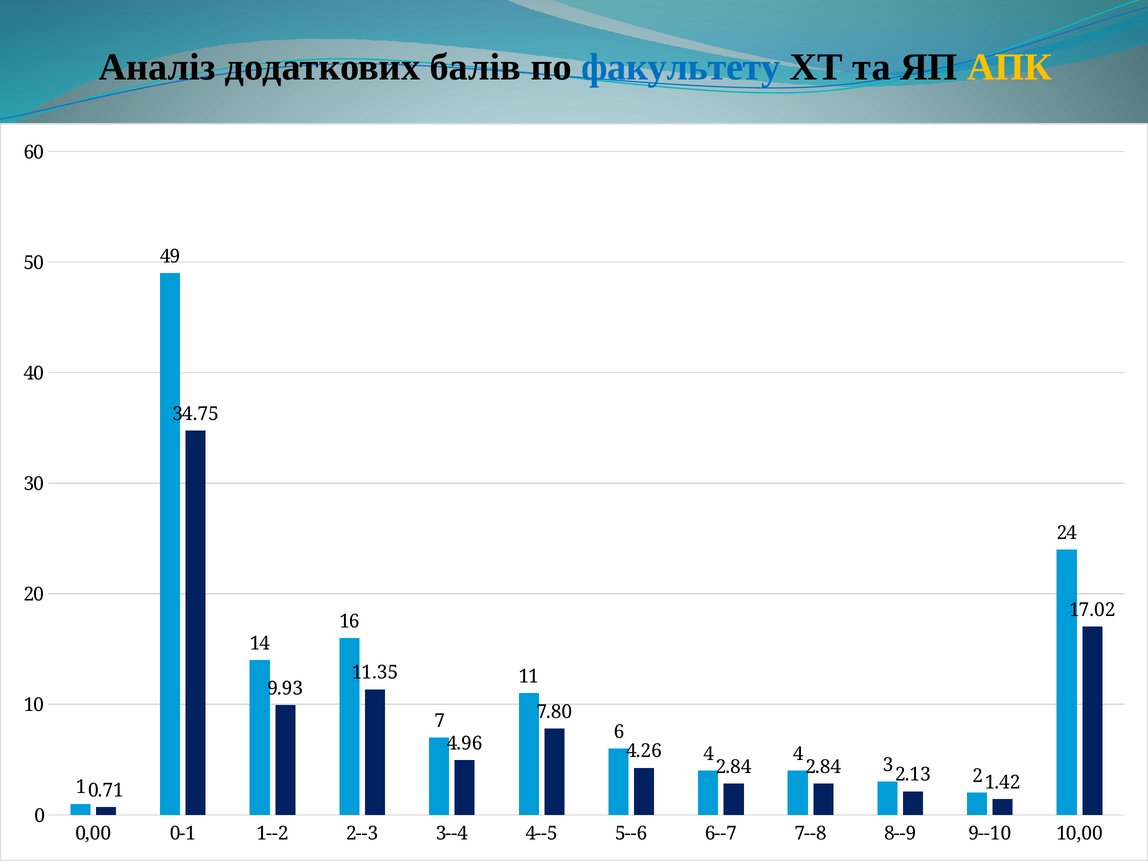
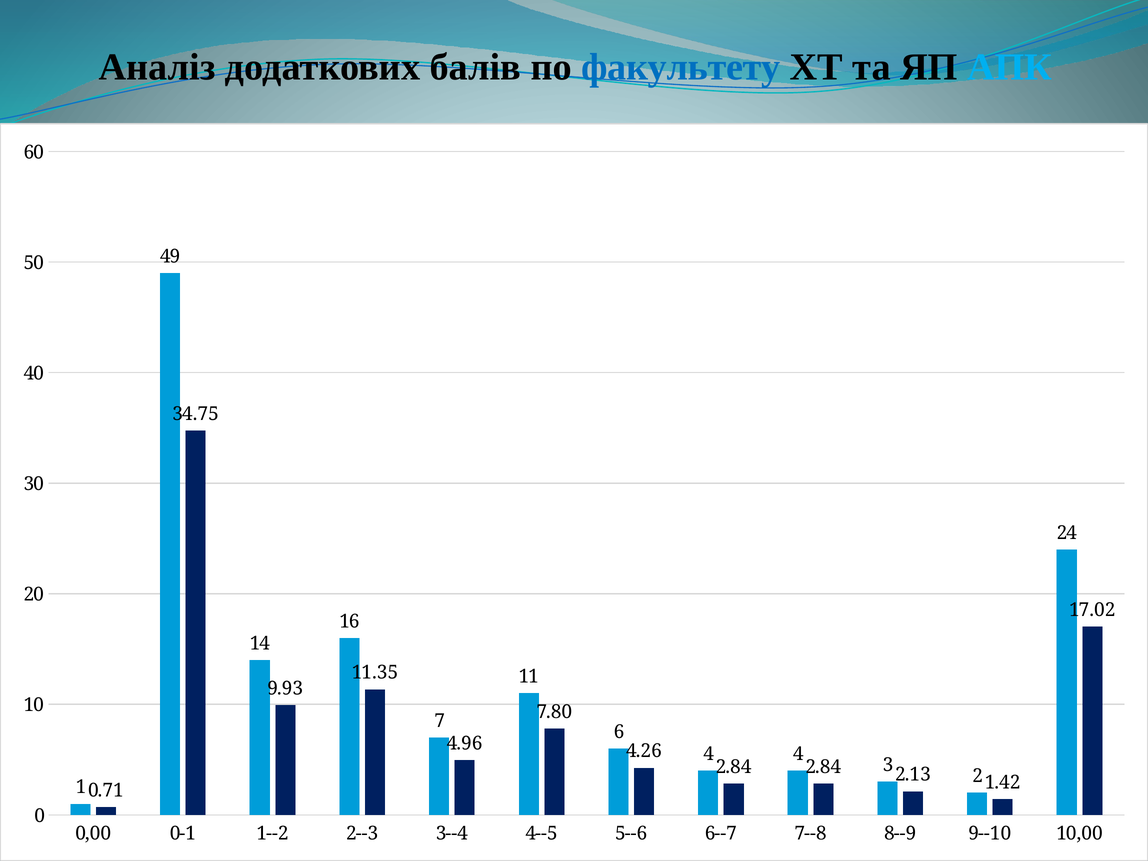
АПК colour: yellow -> light blue (1010, 67)
